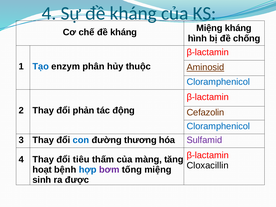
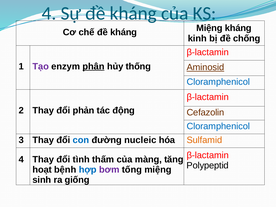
hình: hình -> kinh (197, 38)
Tạo colour: blue -> purple (41, 66)
phân underline: none -> present (94, 66)
thuộc: thuộc -> thống (138, 66)
thương: thương -> nucleic (140, 140)
Sulfamid colour: purple -> orange (204, 140)
tiêu: tiêu -> tình (81, 159)
Cloxacillin: Cloxacillin -> Polypeptid (208, 166)
được: được -> giống (77, 180)
